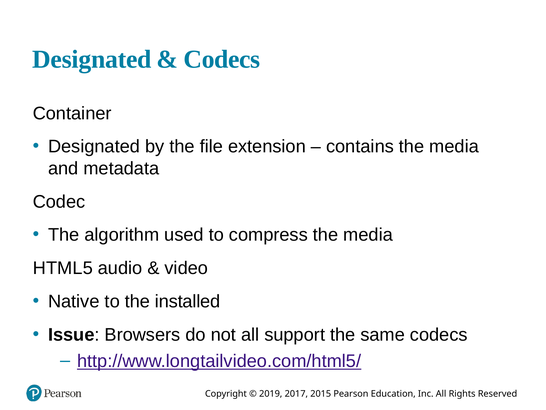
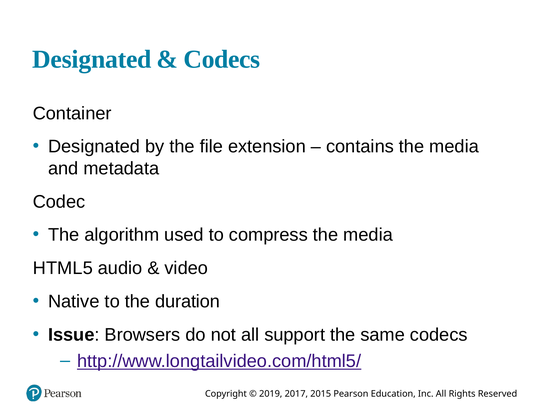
installed: installed -> duration (188, 301)
